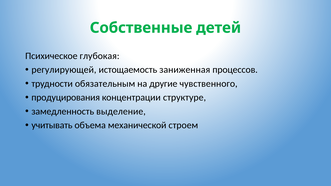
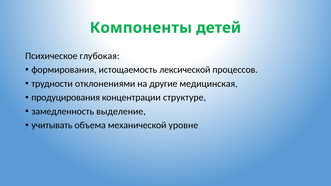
Собственные: Собственные -> Компоненты (141, 28)
регулирующей: регулирующей -> формирования (64, 70)
заниженная: заниженная -> лексической (185, 70)
обязательным: обязательным -> отклонениями (105, 84)
чувственного: чувственного -> медицинская (209, 84)
строем: строем -> уровне (183, 125)
